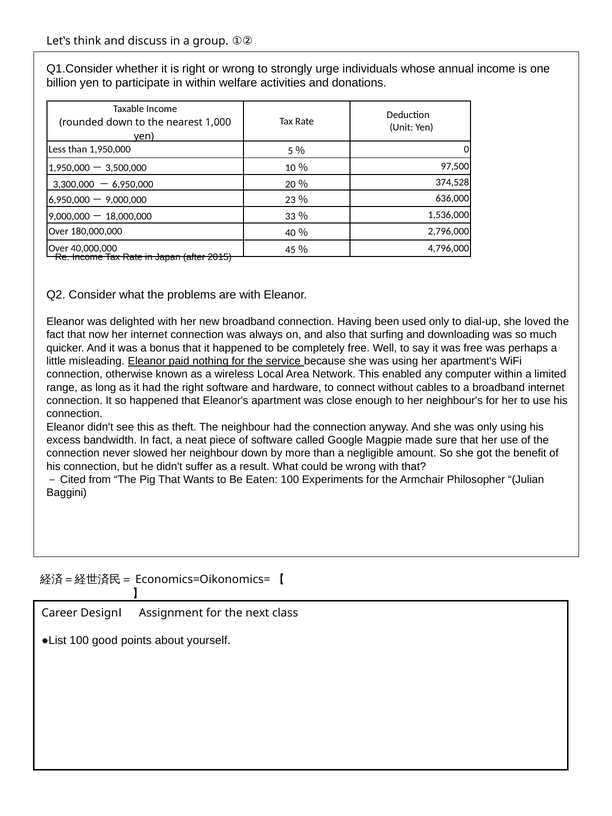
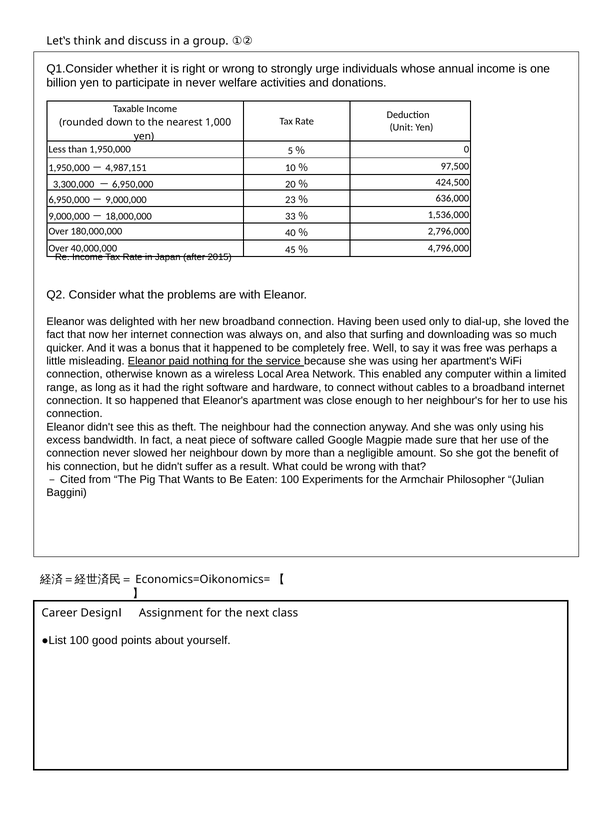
in within: within -> never (201, 83)
3,500,000: 3,500,000 -> 4,987,151 (126, 168)
374,528: 374,528 -> 424,500 (452, 182)
